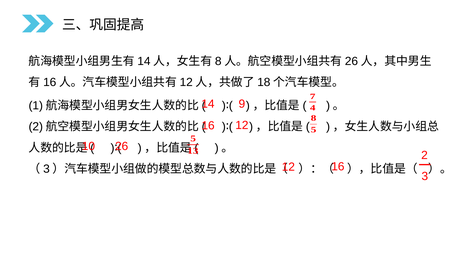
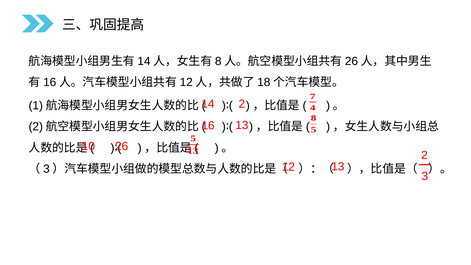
14 9: 9 -> 2 (242, 104)
16 12: 12 -> 13 (242, 125)
16: 16 -> 13 (338, 167)
